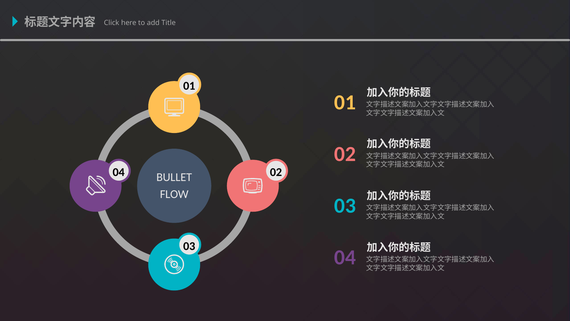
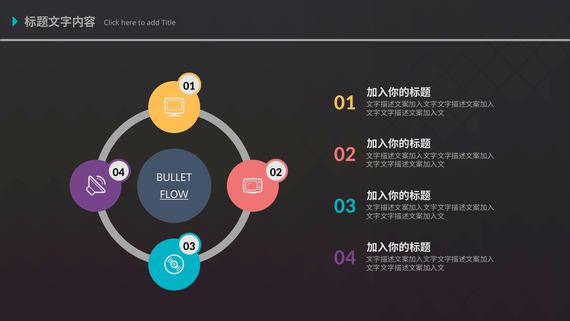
FLOW underline: none -> present (174, 194)
